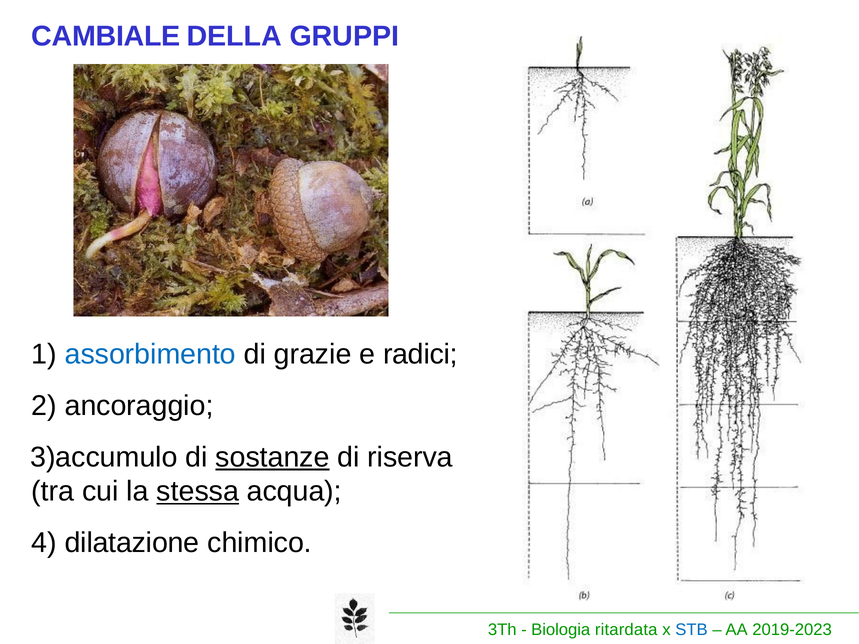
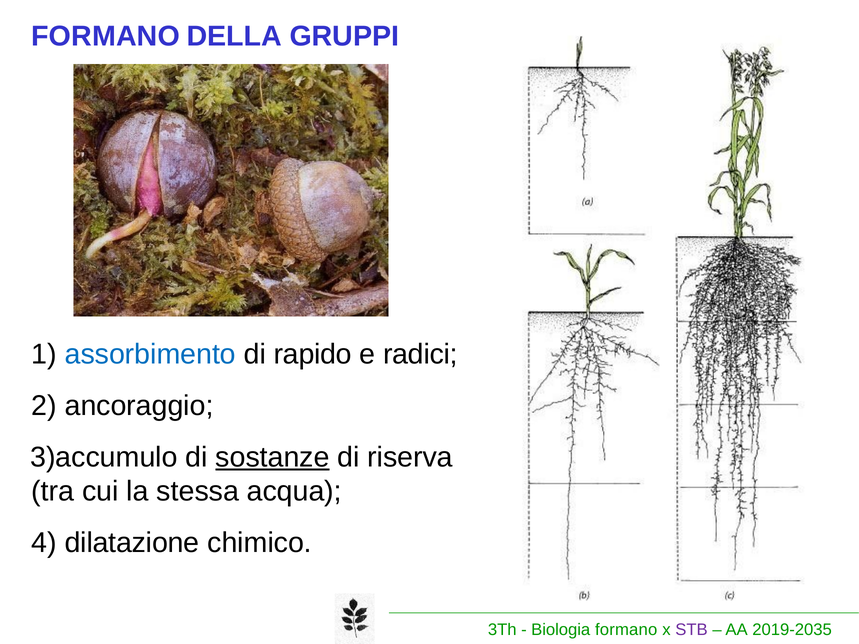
CAMBIALE: CAMBIALE -> FORMANO (106, 36)
grazie: grazie -> rapido (313, 354)
stessa underline: present -> none (198, 492)
Biologia ritardata: ritardata -> formano (626, 630)
STB colour: blue -> purple (692, 630)
2019-2023: 2019-2023 -> 2019-2035 (792, 630)
